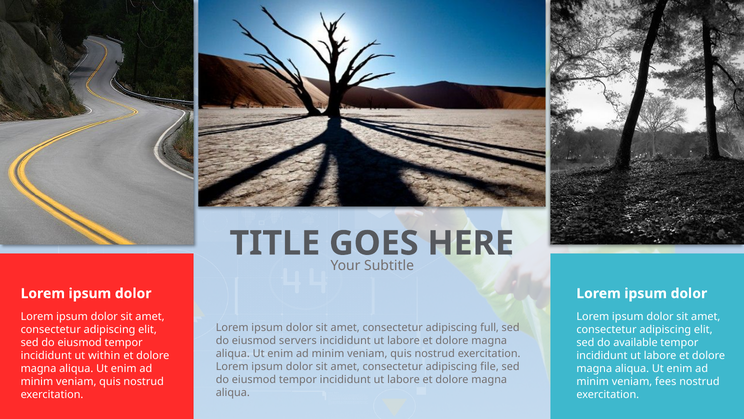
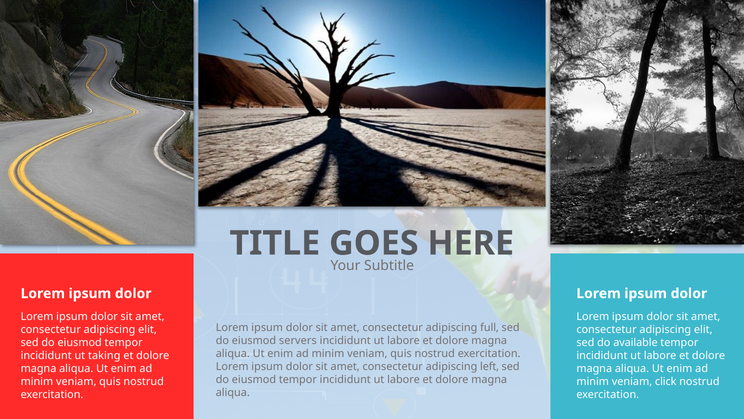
within: within -> taking (104, 355)
file: file -> left (490, 366)
fees: fees -> click (666, 381)
